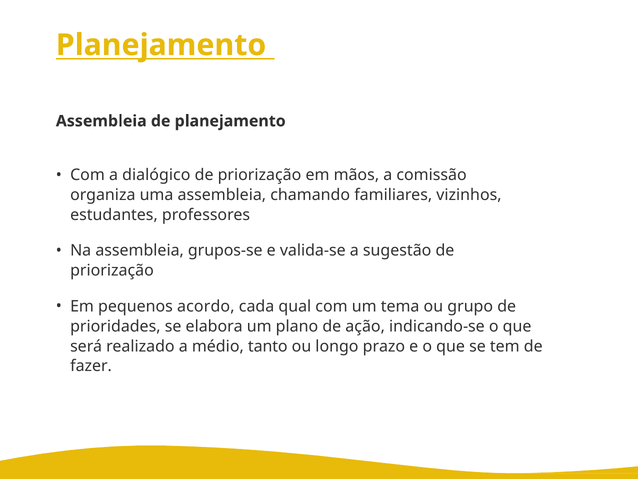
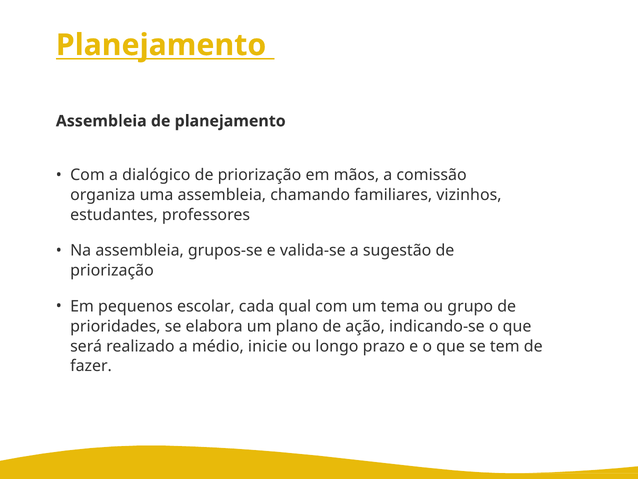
acordo: acordo -> escolar (206, 306)
tanto: tanto -> inicie (268, 346)
